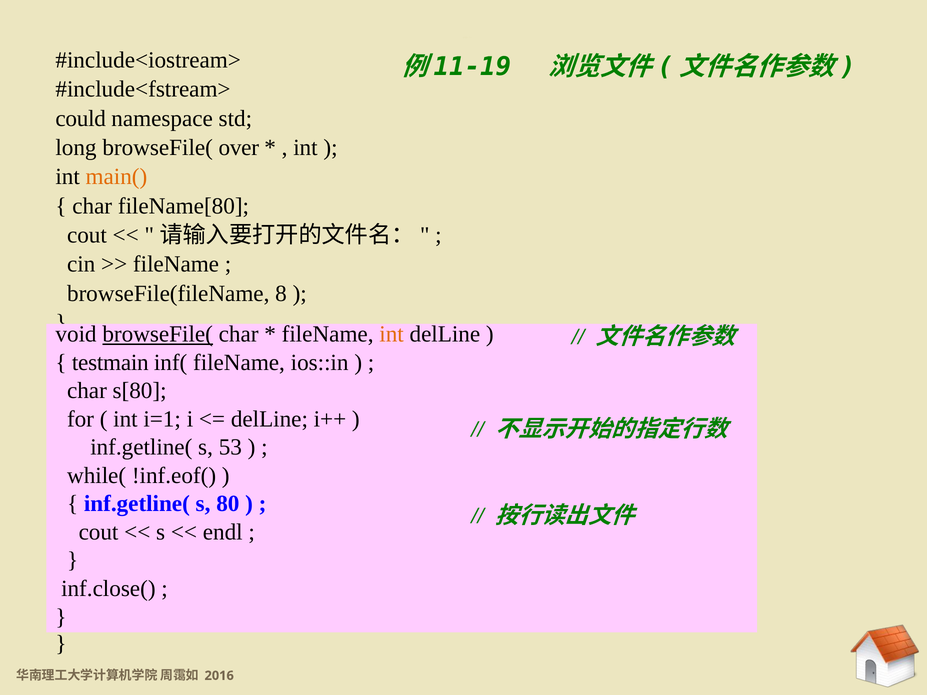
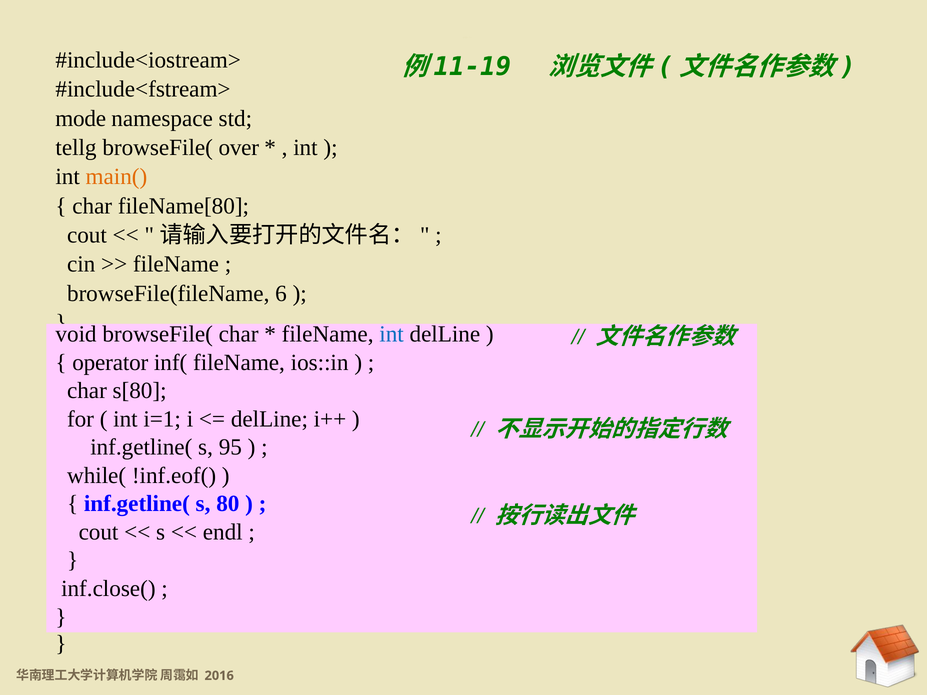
could: could -> mode (81, 118)
long: long -> tellg (76, 148)
8: 8 -> 6 (281, 294)
browseFile( underline: present -> none (158, 334)
int colour: orange -> blue (392, 334)
testmain: testmain -> operator (110, 363)
53: 53 -> 95 (230, 447)
